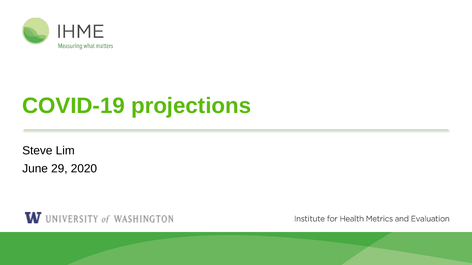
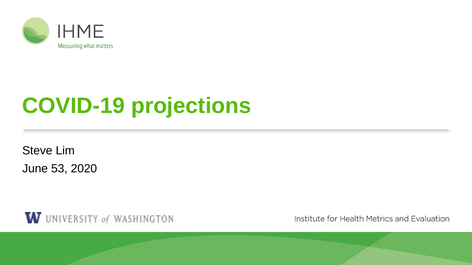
29: 29 -> 53 (59, 169)
